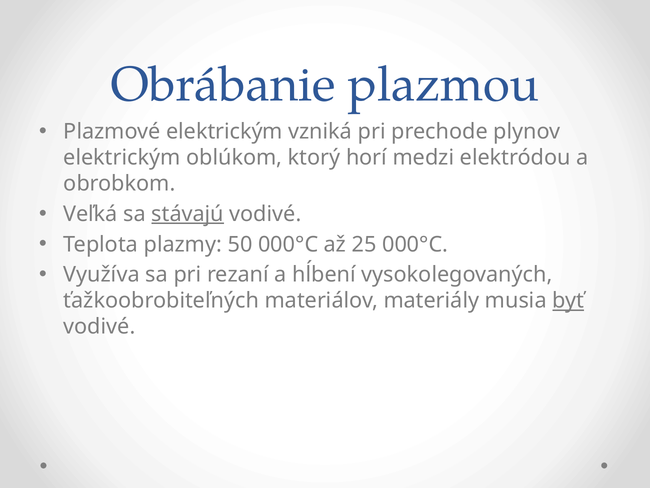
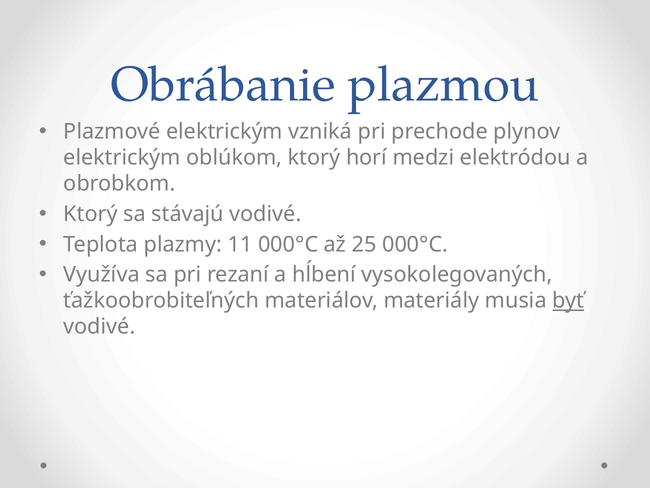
Veľká: Veľká -> Ktorý (90, 214)
stávajú underline: present -> none (188, 214)
50: 50 -> 11 (240, 244)
